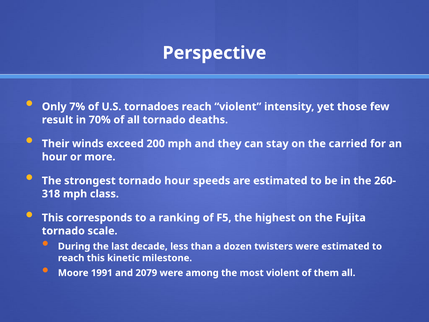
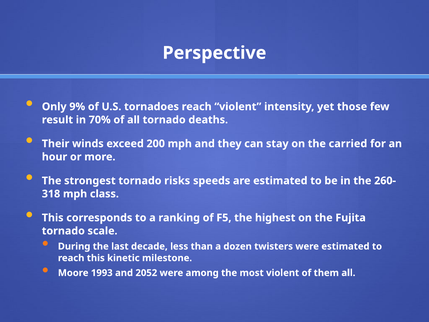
7%: 7% -> 9% (77, 107)
tornado hour: hour -> risks (177, 181)
1991: 1991 -> 1993 (102, 273)
2079: 2079 -> 2052 (146, 273)
